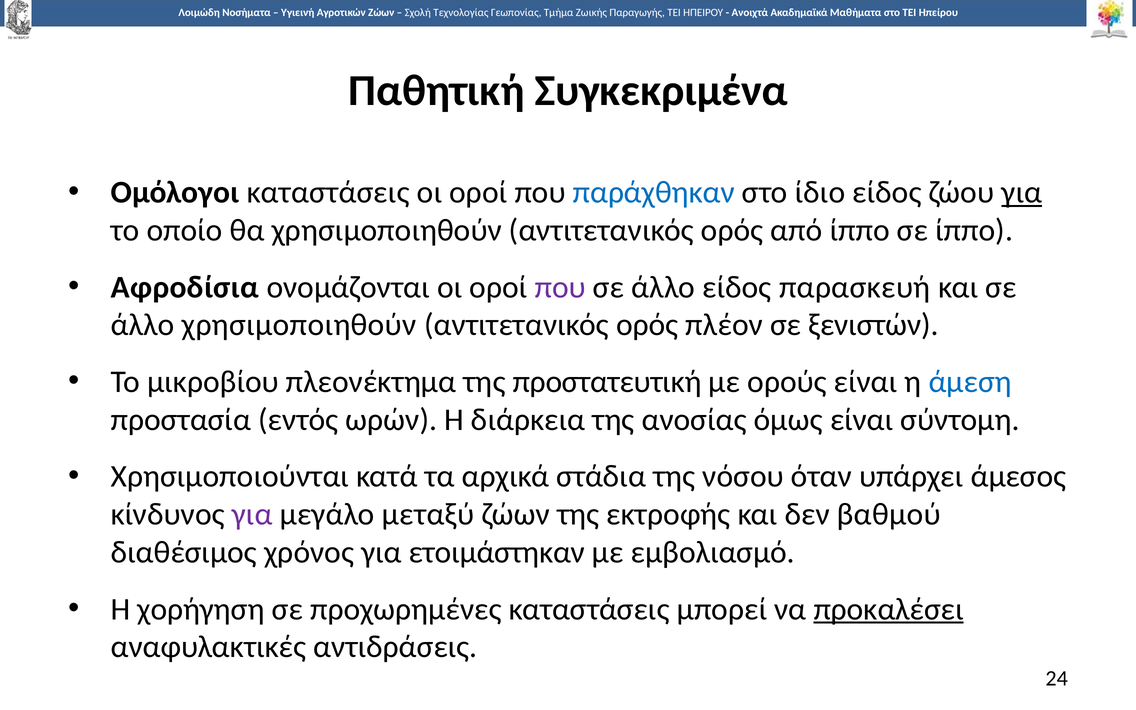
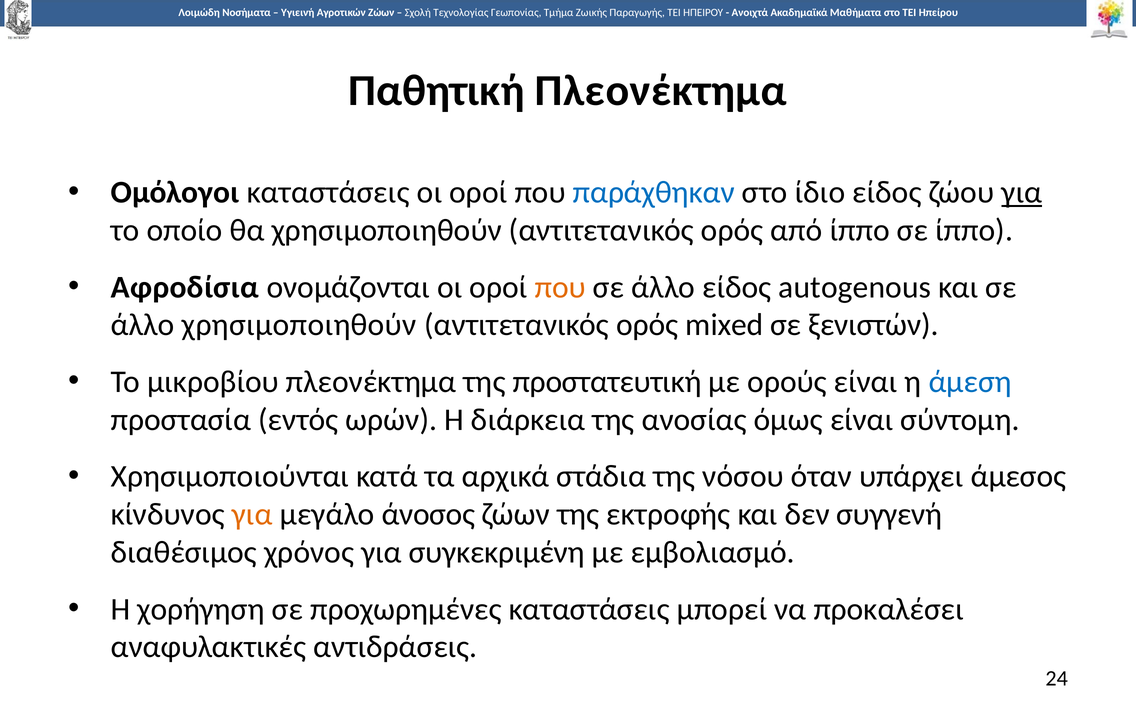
Παθητική Συγκεκριμένα: Συγκεκριμένα -> Πλεονέκτημα (661, 91)
που colour: purple -> orange (560, 287)
παρασκευή: παρασκευή -> autogenous (855, 287)
πλέον: πλέον -> mixed (724, 325)
για colour: purple -> orange (252, 514)
μεταξύ: μεταξύ -> άνοσος (428, 514)
βαθμού: βαθμού -> συγγενή (889, 514)
ετοιμάστηκαν: ετοιμάστηκαν -> συγκεκριμένη (497, 552)
προκαλέσει underline: present -> none (889, 609)
